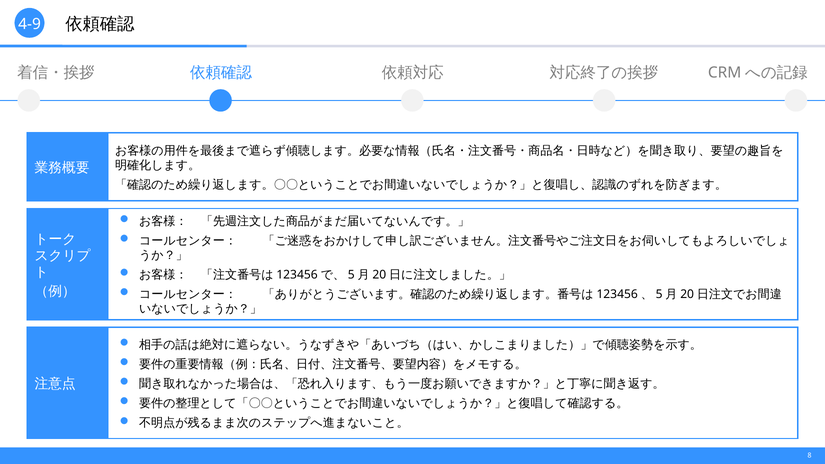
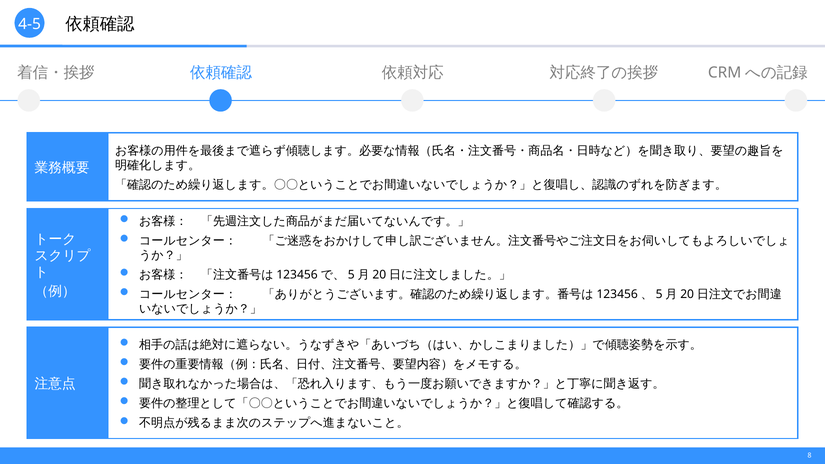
4-9: 4-9 -> 4-5 (30, 24)
